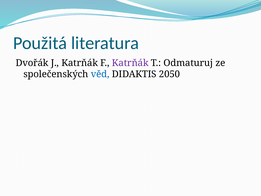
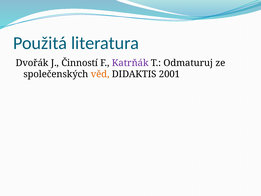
J Katrňák: Katrňák -> Činností (80, 63)
věd colour: blue -> orange (100, 74)
2050: 2050 -> 2001 (170, 74)
